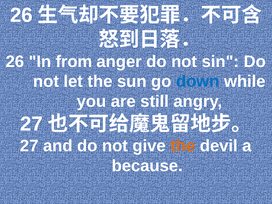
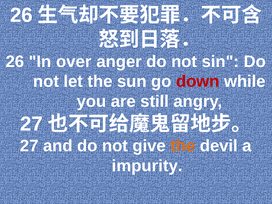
from: from -> over (74, 62)
down colour: blue -> red (198, 81)
because: because -> impurity (147, 166)
